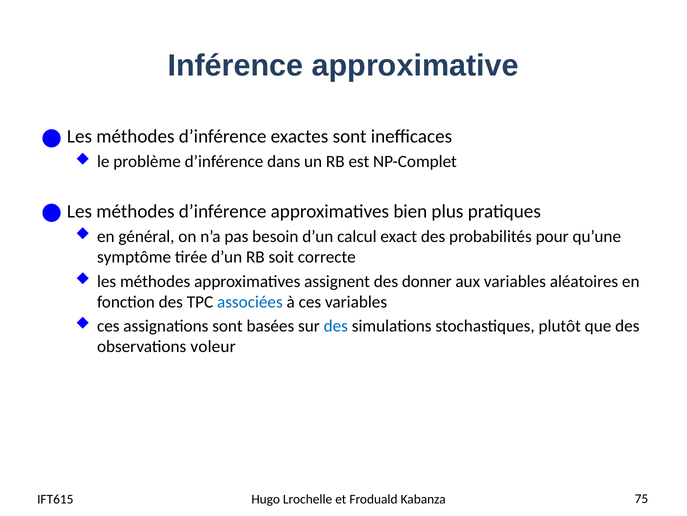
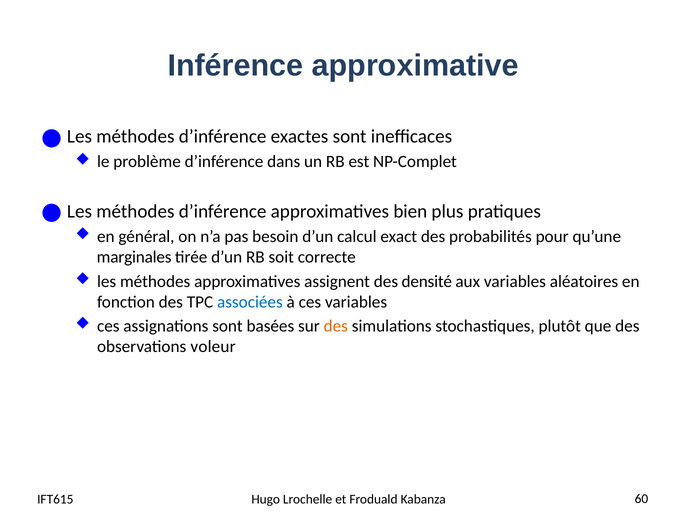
symptôme: symptôme -> marginales (134, 257)
donner: donner -> densité (427, 281)
des colour: blue -> orange (336, 326)
75: 75 -> 60 (641, 498)
